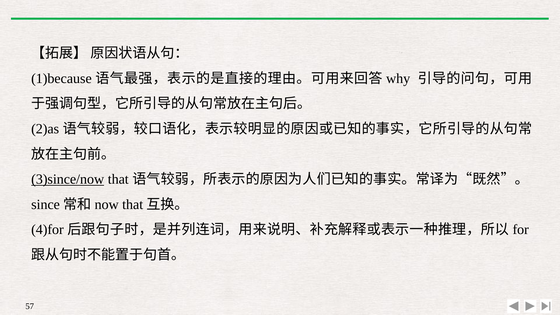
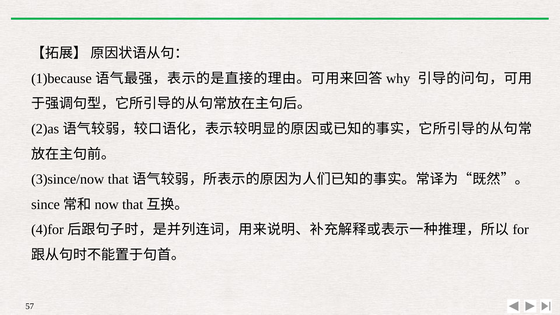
3)since/now underline: present -> none (68, 179)
